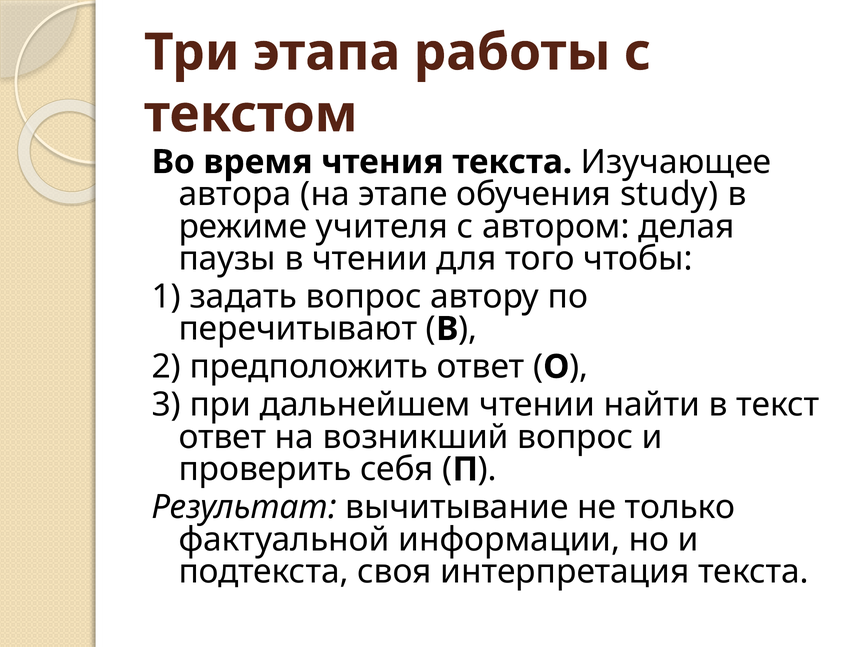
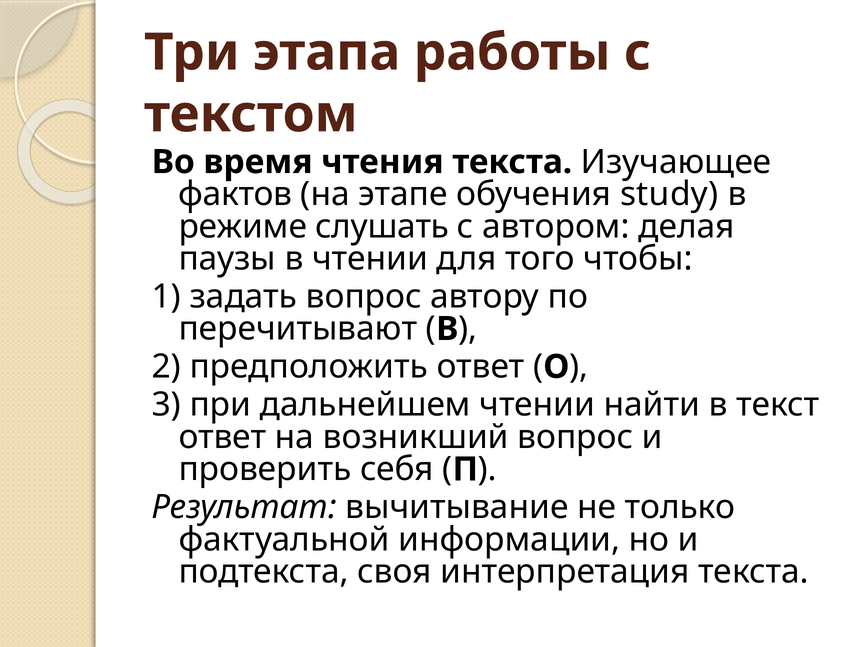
автора: автора -> фактов (235, 194)
учителя: учителя -> слушать (382, 227)
